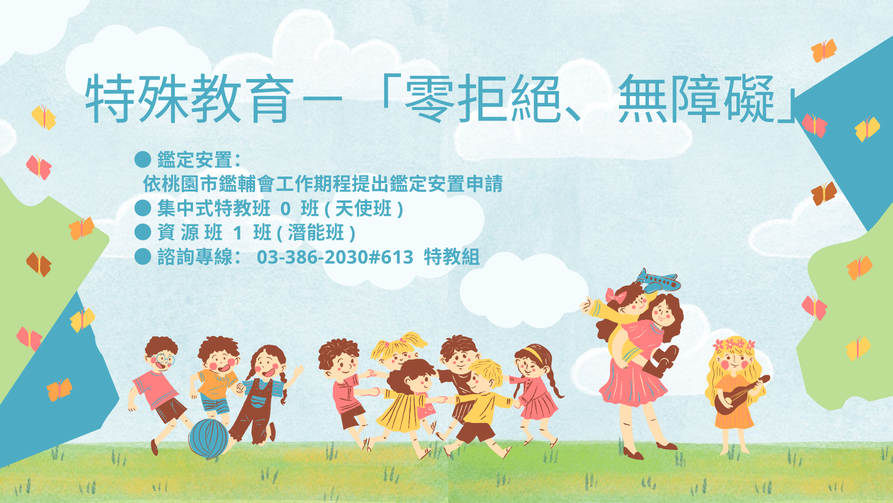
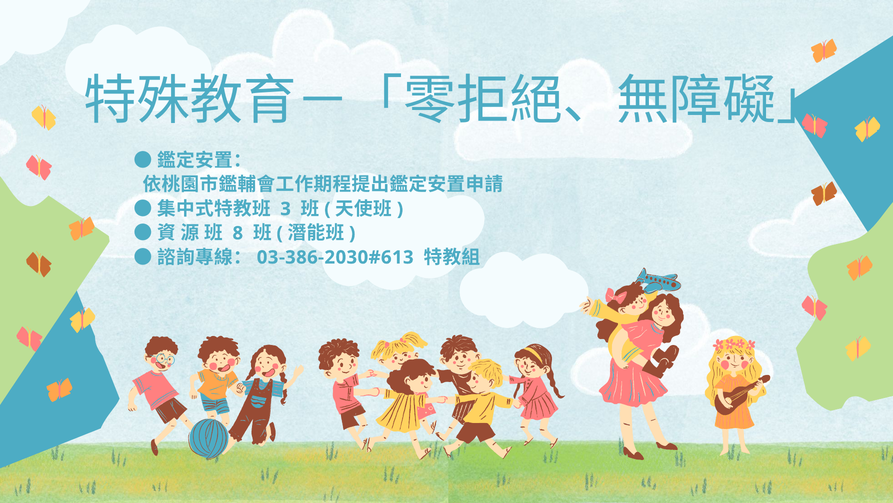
0: 0 -> 3 (286, 209)
1: 1 -> 8 (238, 233)
